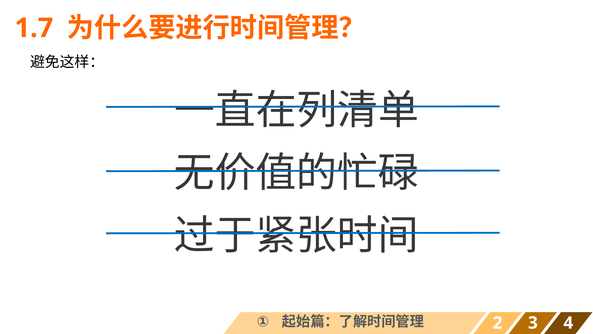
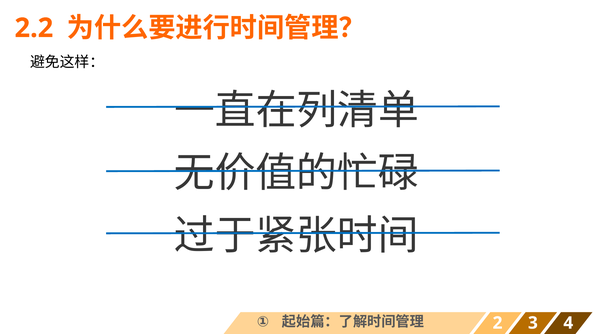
1.7: 1.7 -> 2.2 (34, 28)
